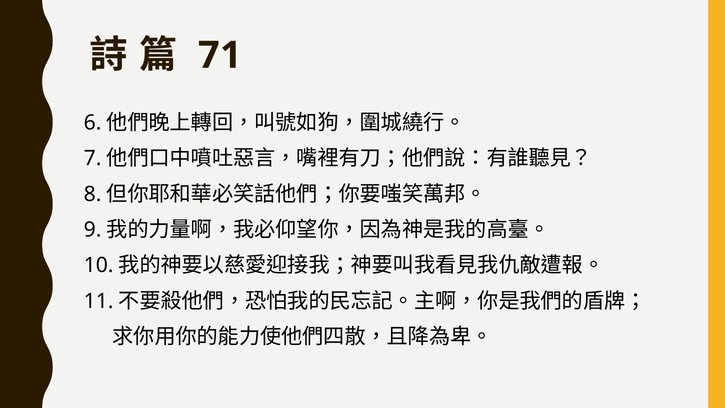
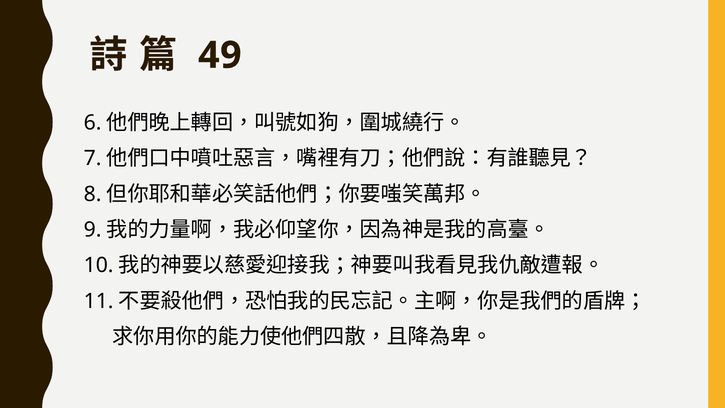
71: 71 -> 49 (220, 55)
